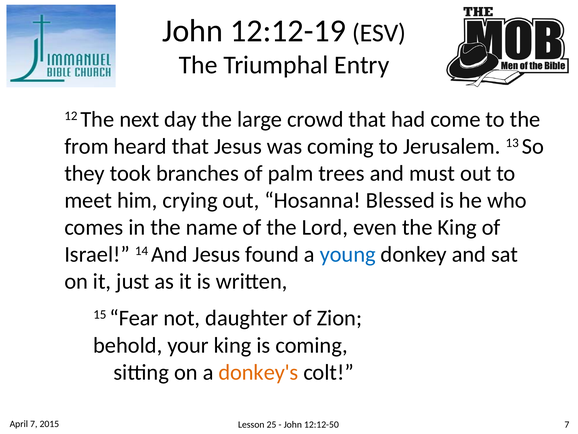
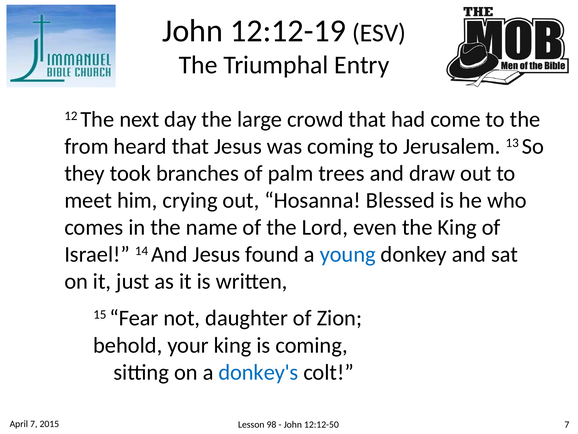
must: must -> draw (432, 173)
donkey's colour: orange -> blue (258, 372)
25: 25 -> 98 (271, 424)
